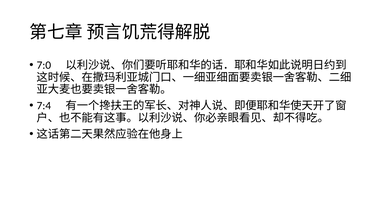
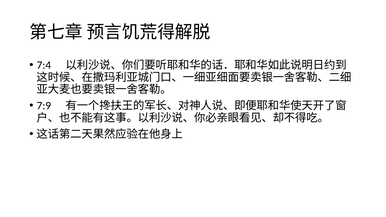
7:0: 7:0 -> 7:4 (44, 65)
7:4: 7:4 -> 7:9 (44, 106)
